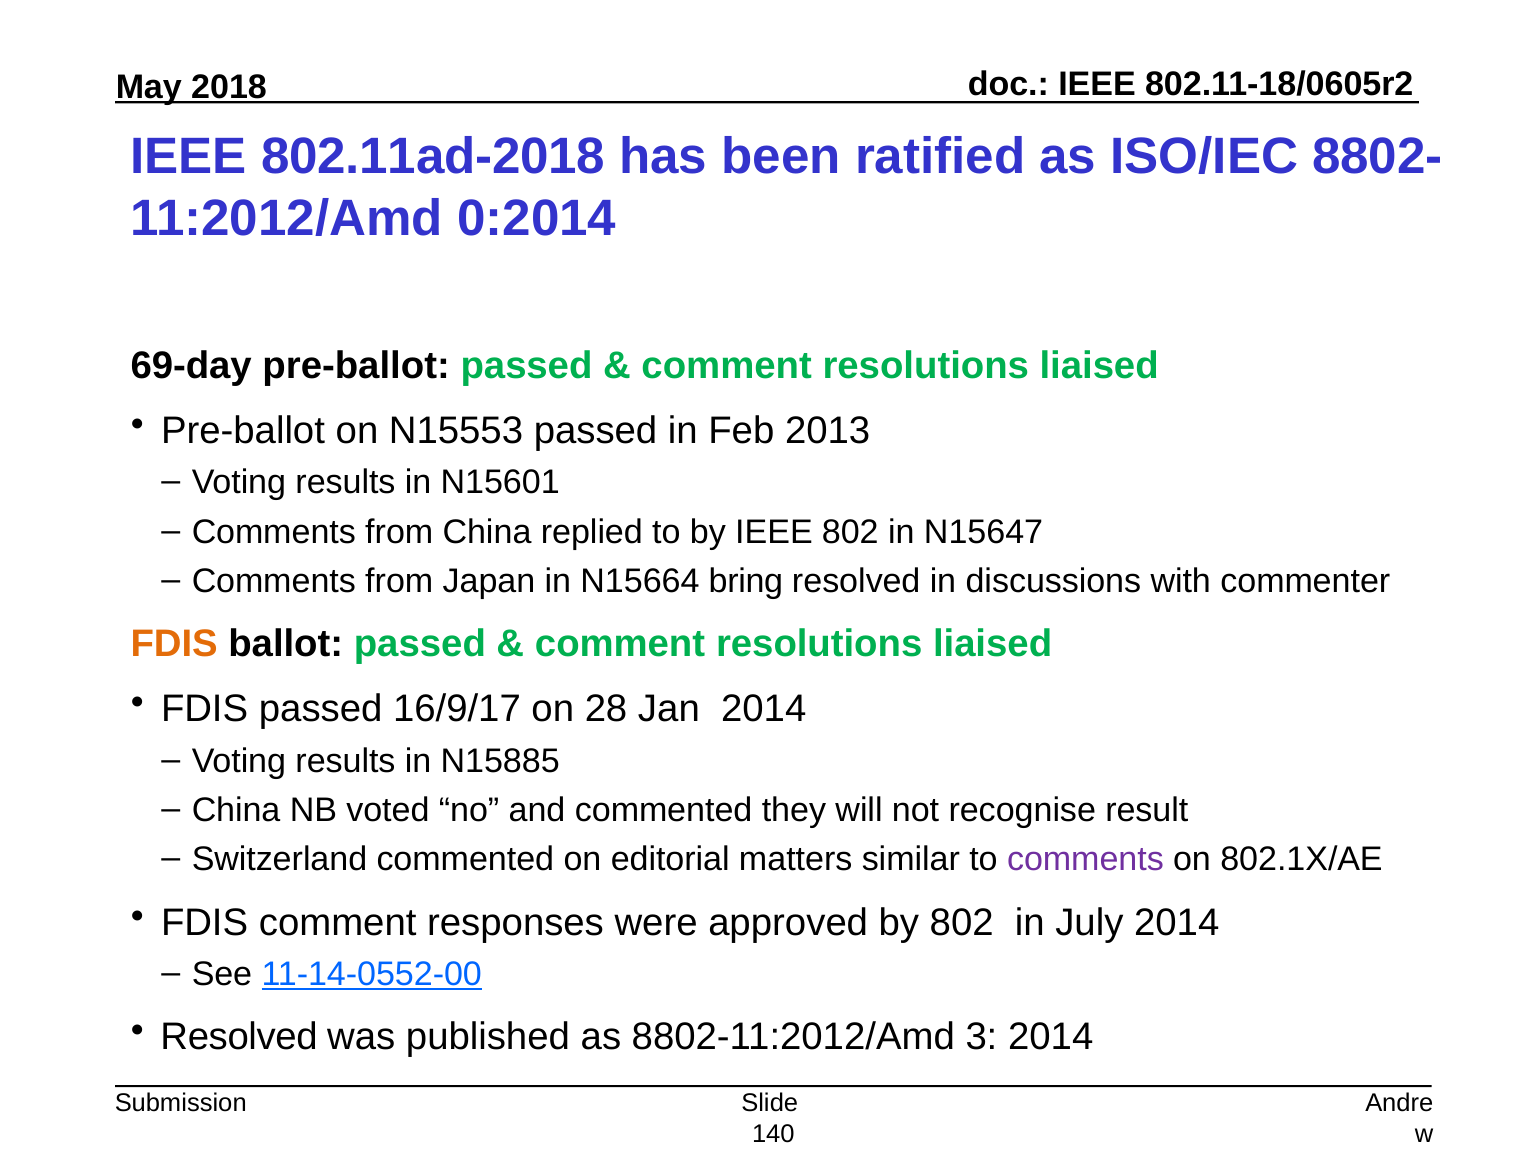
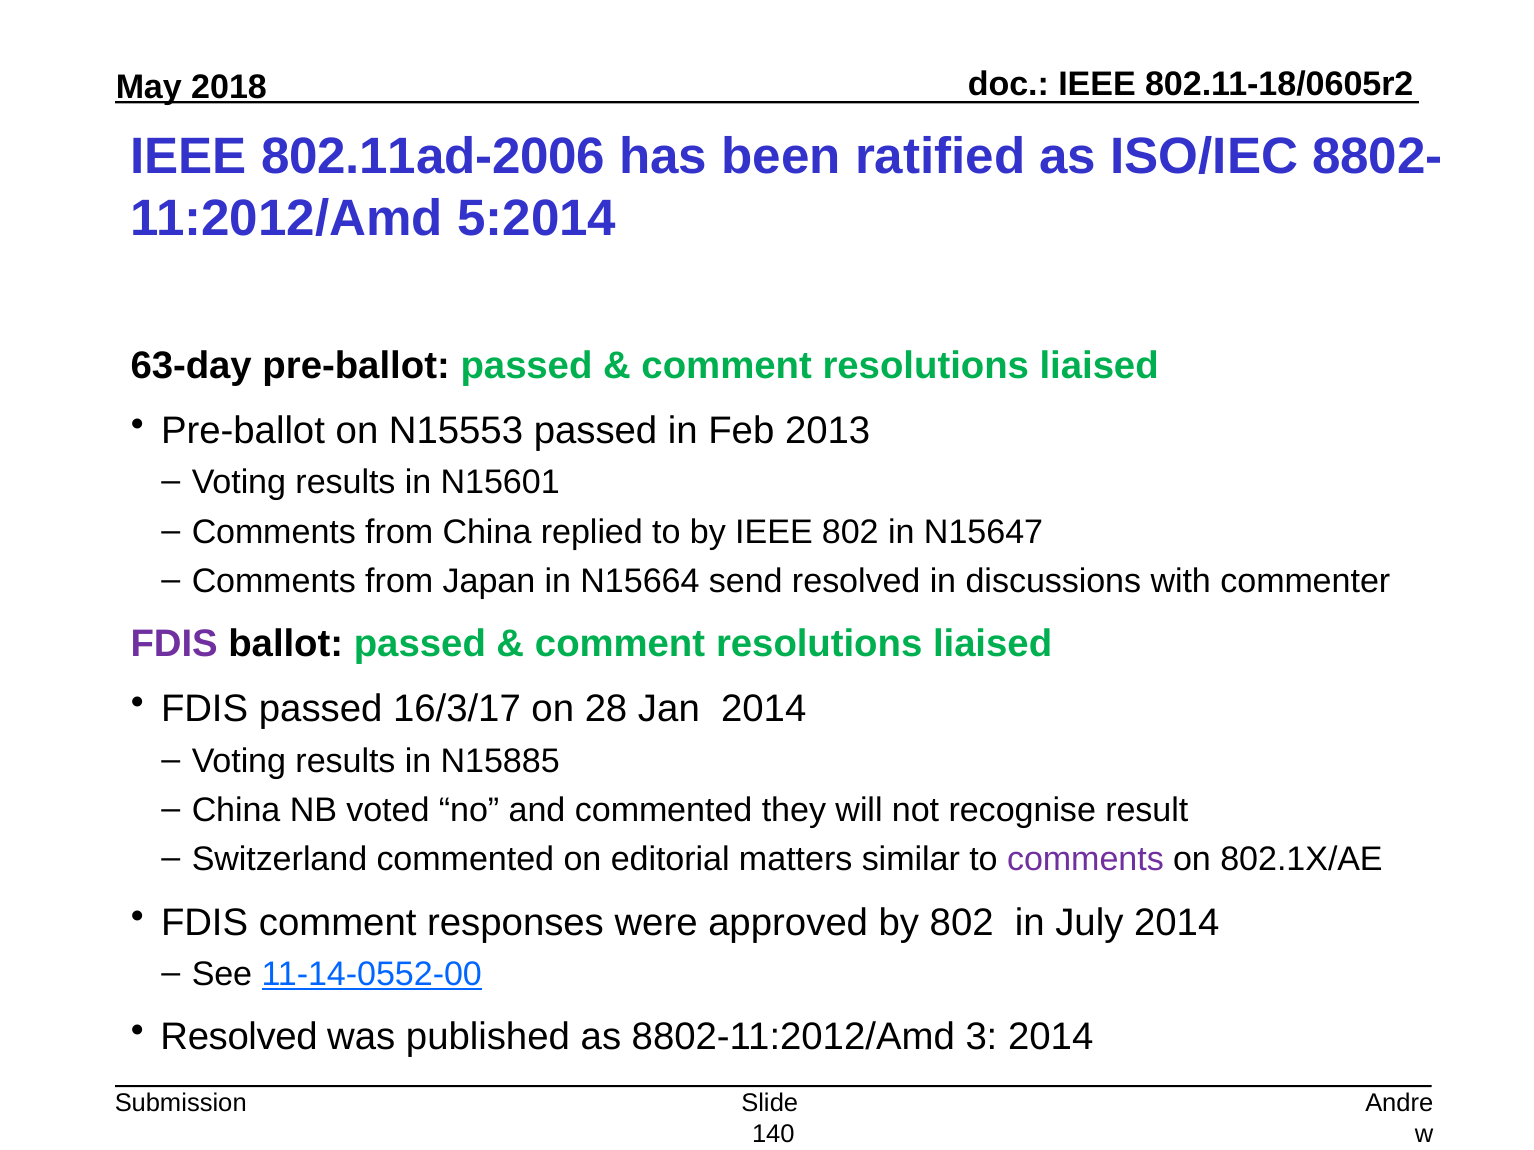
802.11ad-2018: 802.11ad-2018 -> 802.11ad-2006 (433, 157)
0:2014: 0:2014 -> 5:2014 (537, 218)
69-day: 69-day -> 63-day (191, 366)
bring: bring -> send (746, 581)
FDIS colour: orange -> purple (174, 644)
16/9/17: 16/9/17 -> 16/3/17 (457, 710)
